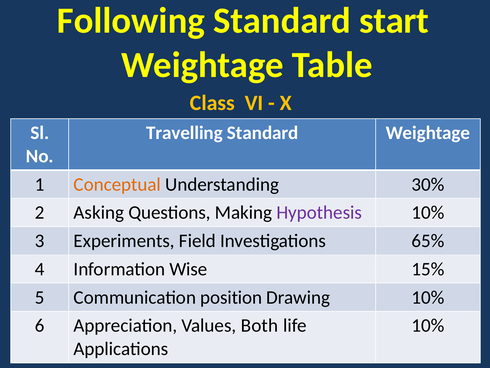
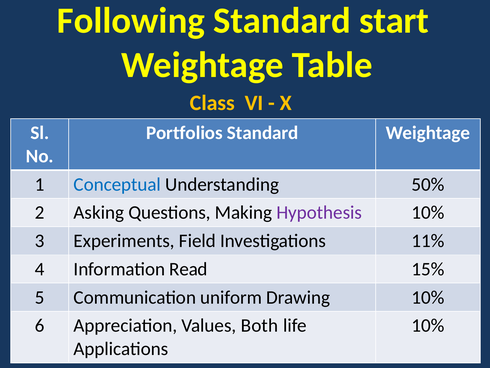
Travelling: Travelling -> Portfolios (184, 133)
Conceptual colour: orange -> blue (117, 184)
30%: 30% -> 50% (428, 184)
65%: 65% -> 11% (428, 241)
Wise: Wise -> Read (188, 269)
position: position -> uniform (231, 297)
